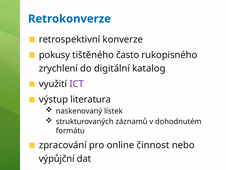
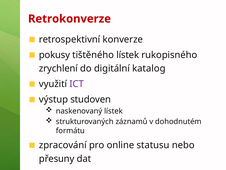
Retrokonverze colour: blue -> red (69, 19)
tištěného často: často -> lístek (128, 55)
literatura: literatura -> studoven (91, 99)
činnost: činnost -> statusu (153, 145)
výpůjční: výpůjční -> přesuny (57, 158)
